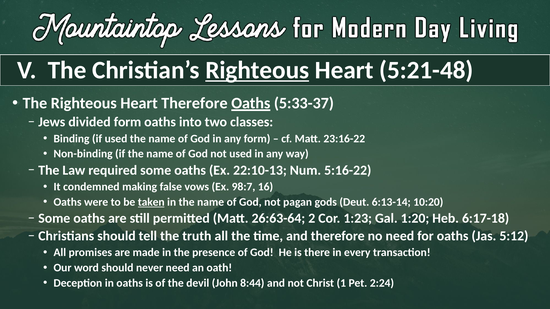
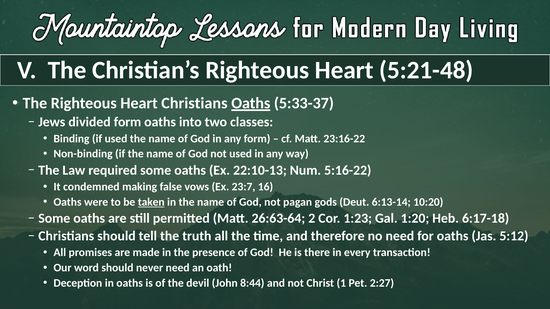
Righteous underline: present -> none (257, 70)
Heart Therefore: Therefore -> Christians (194, 103)
98:7: 98:7 -> 23:7 (244, 187)
2:24: 2:24 -> 2:27 (382, 283)
